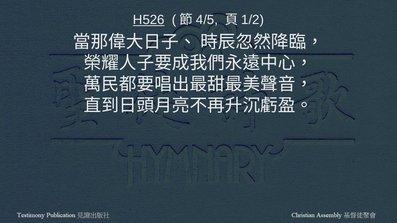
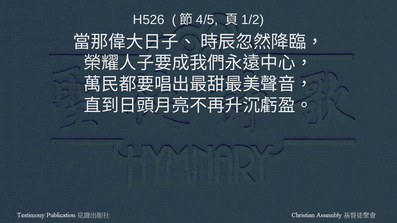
H526 underline: present -> none (149, 20)
